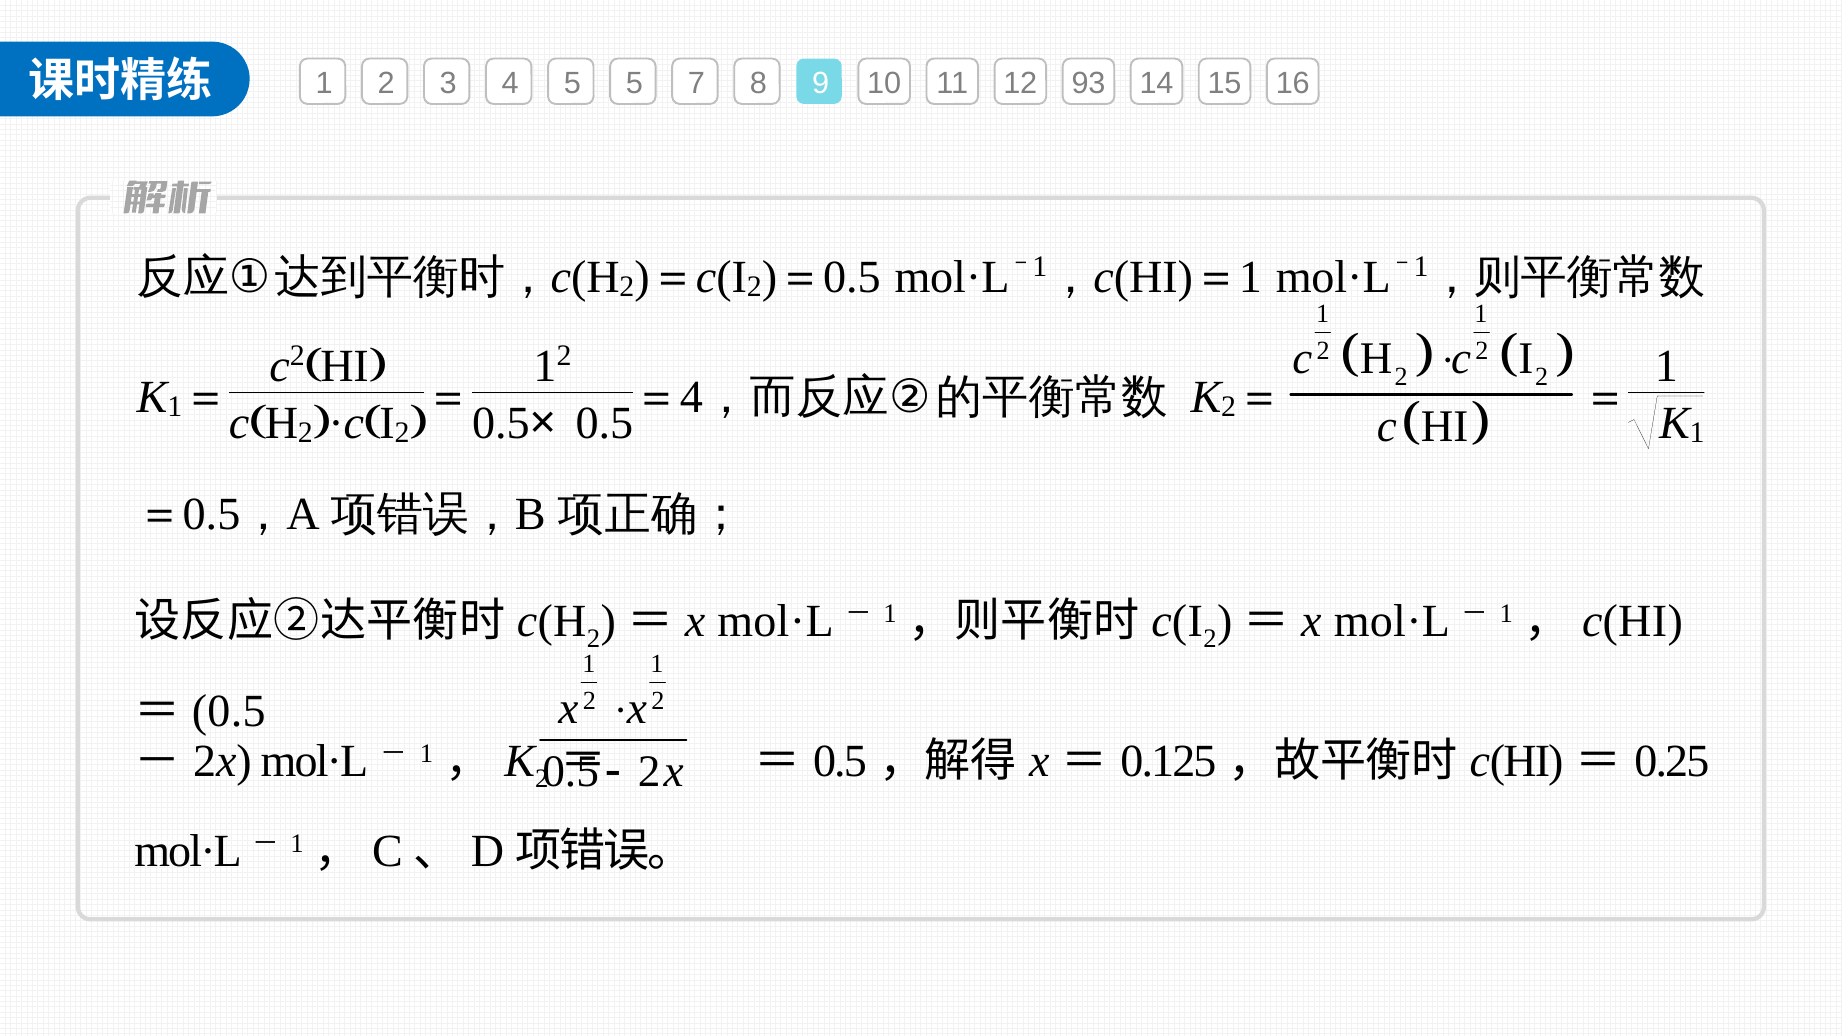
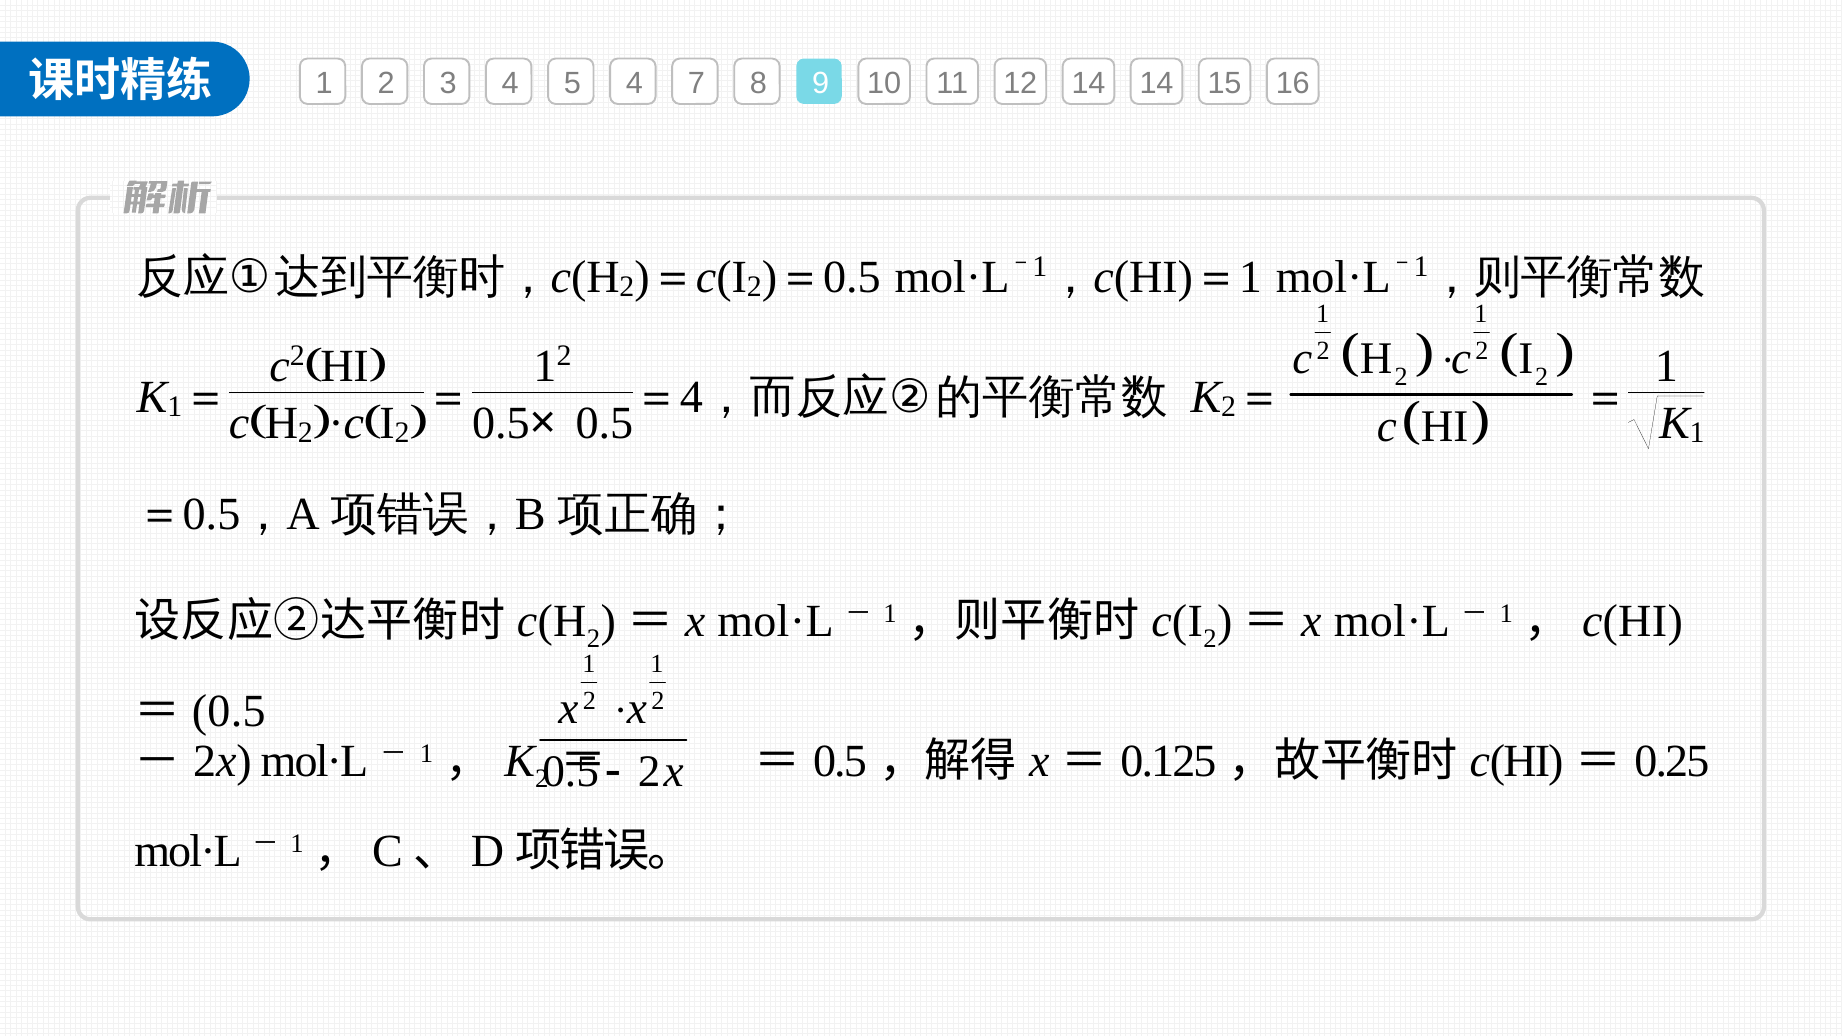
5 5: 5 -> 4 (634, 83)
12 93: 93 -> 14 (1089, 83)
